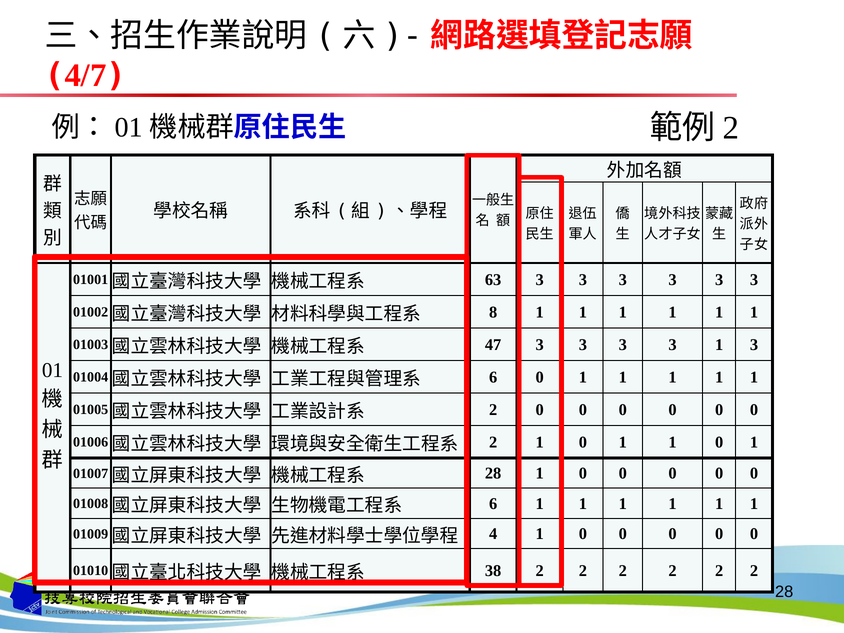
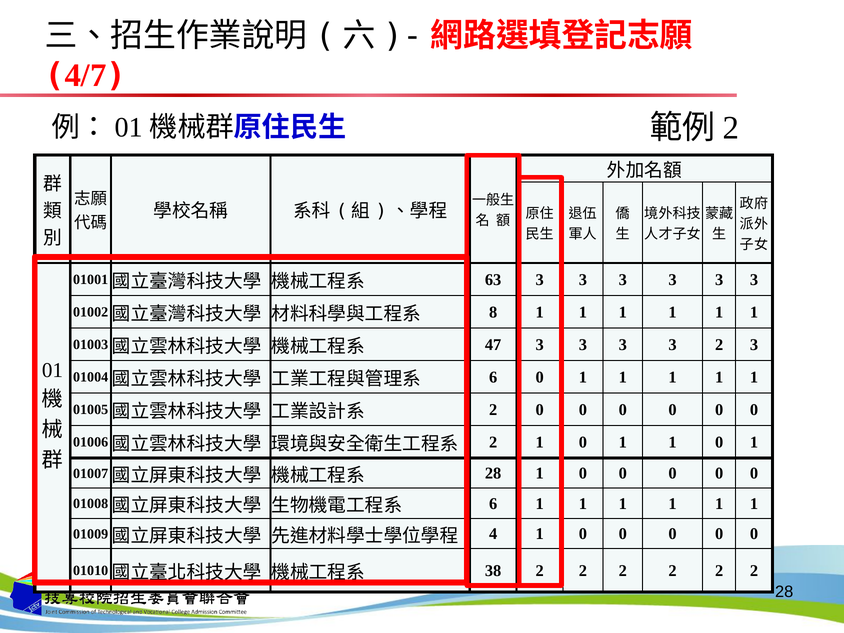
3 1: 1 -> 2 (719, 345)
